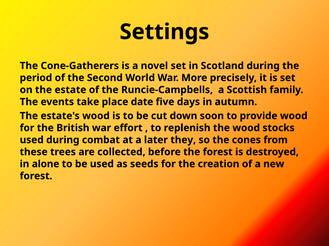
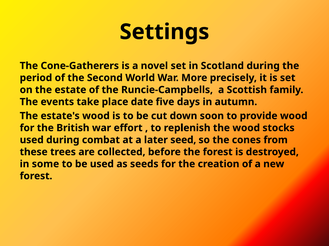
they: they -> seed (183, 140)
alone: alone -> some (45, 164)
